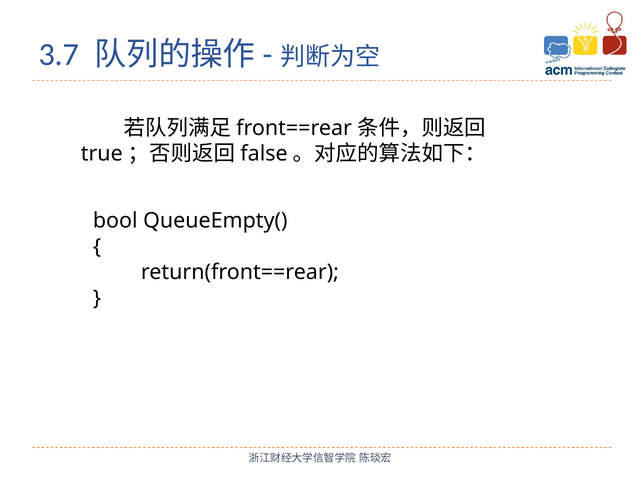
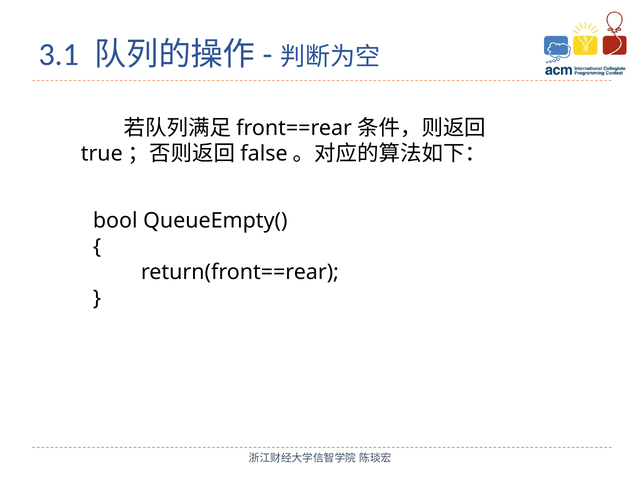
3.7: 3.7 -> 3.1 (59, 55)
